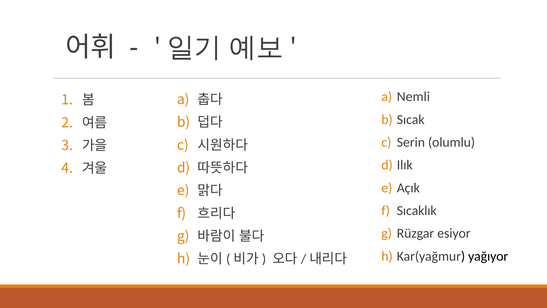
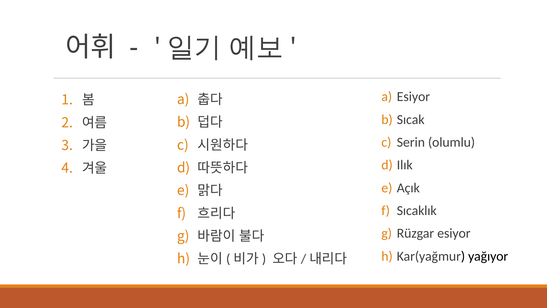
Nemli: Nemli -> Esiyor (413, 97)
